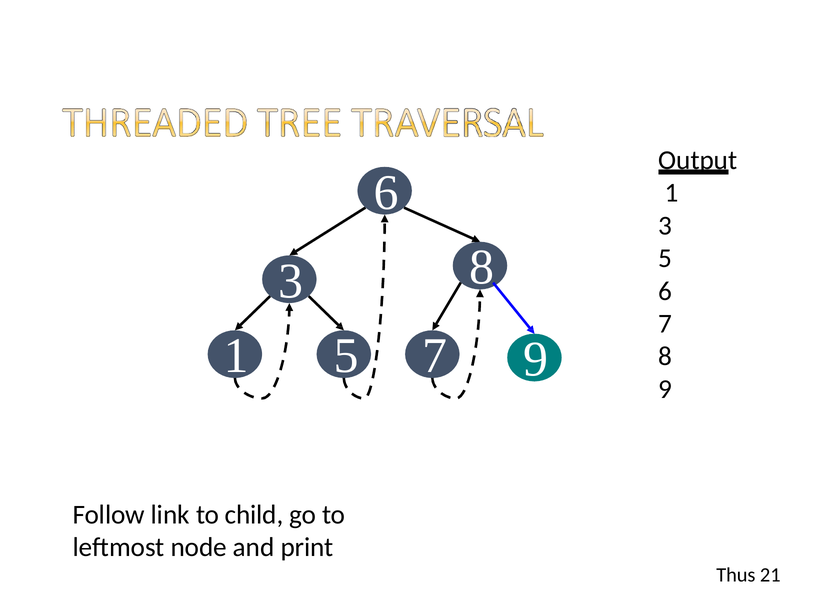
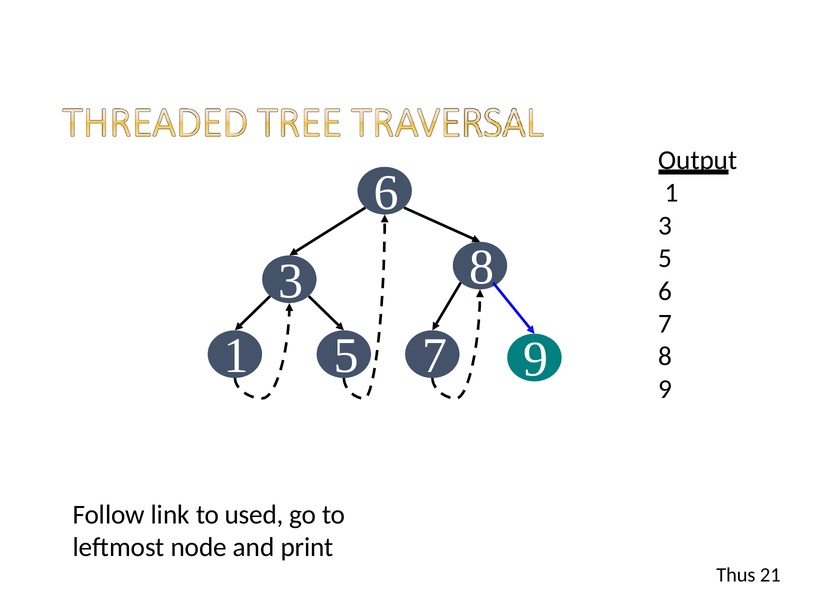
child: child -> used (254, 514)
